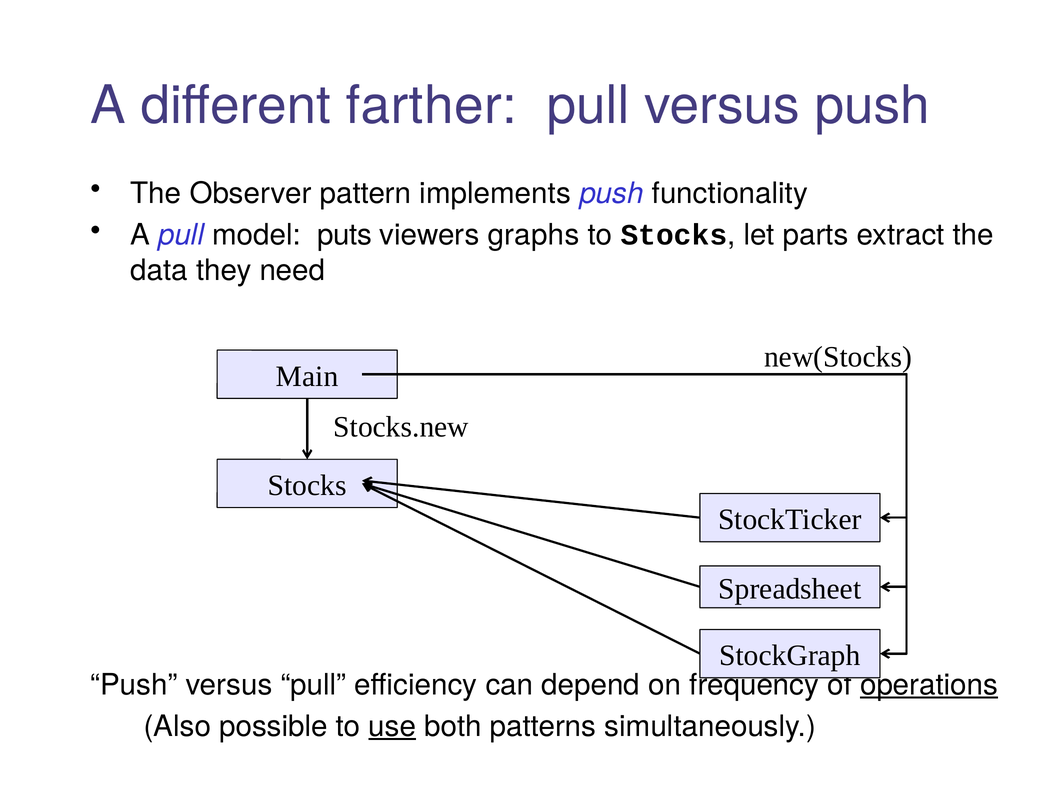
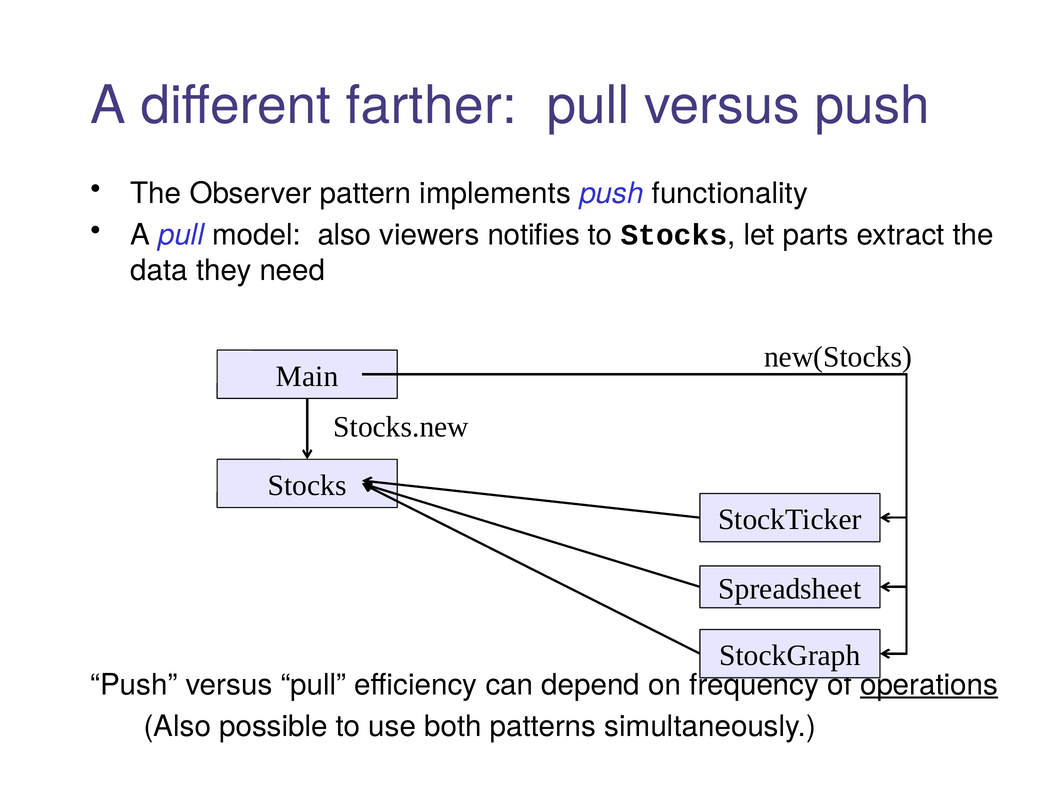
model puts: puts -> also (344, 235)
graphs: graphs -> notifies (534, 235)
use underline: present -> none (392, 726)
